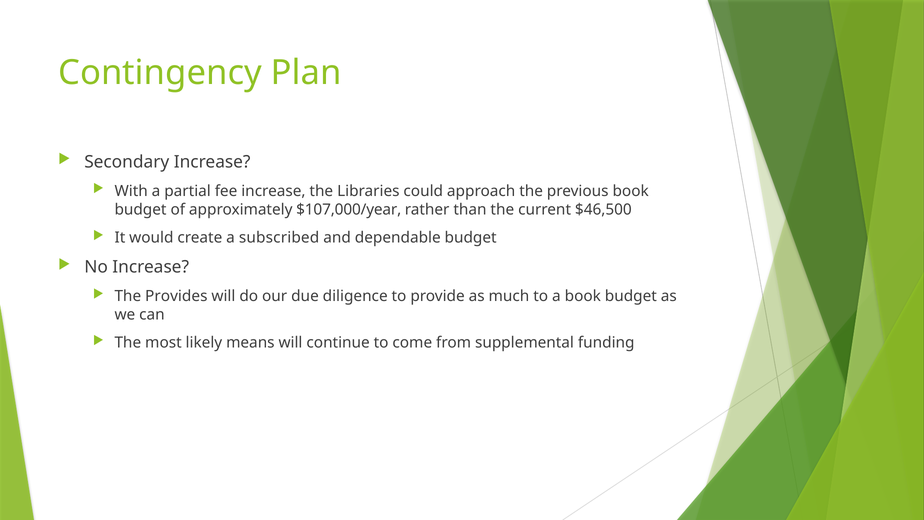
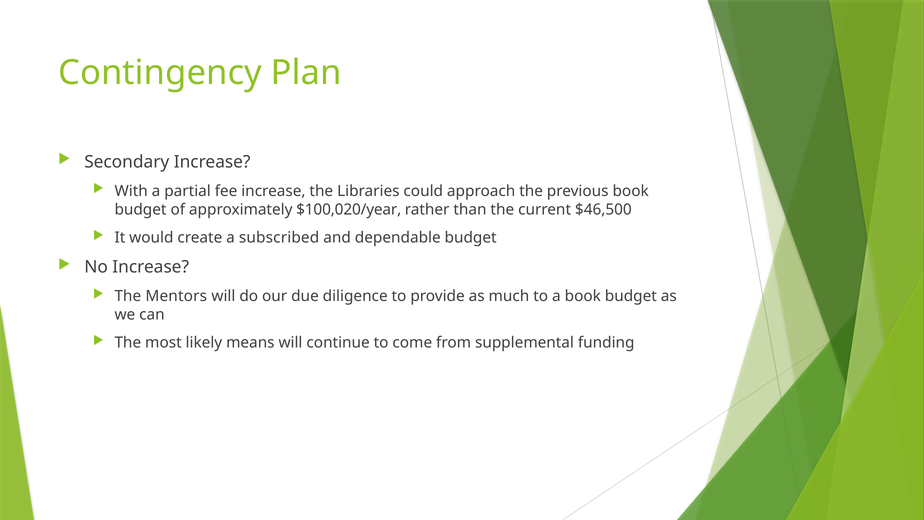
$107,000/year: $107,000/year -> $100,020/year (349, 209)
Provides: Provides -> Mentors (176, 296)
